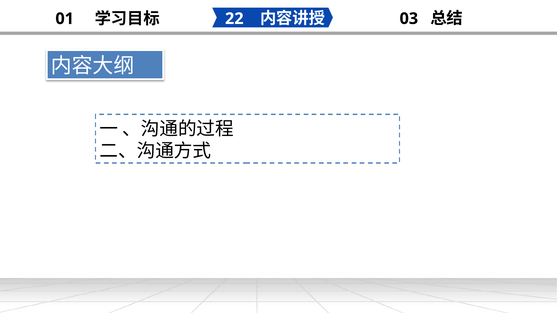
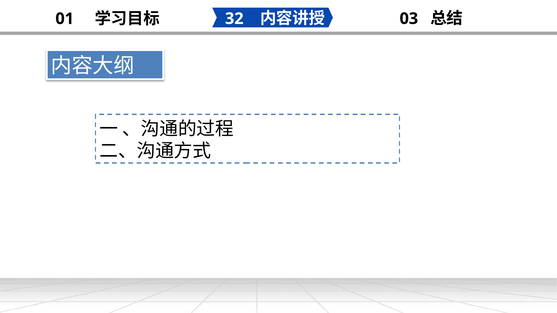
22: 22 -> 32 (234, 19)
